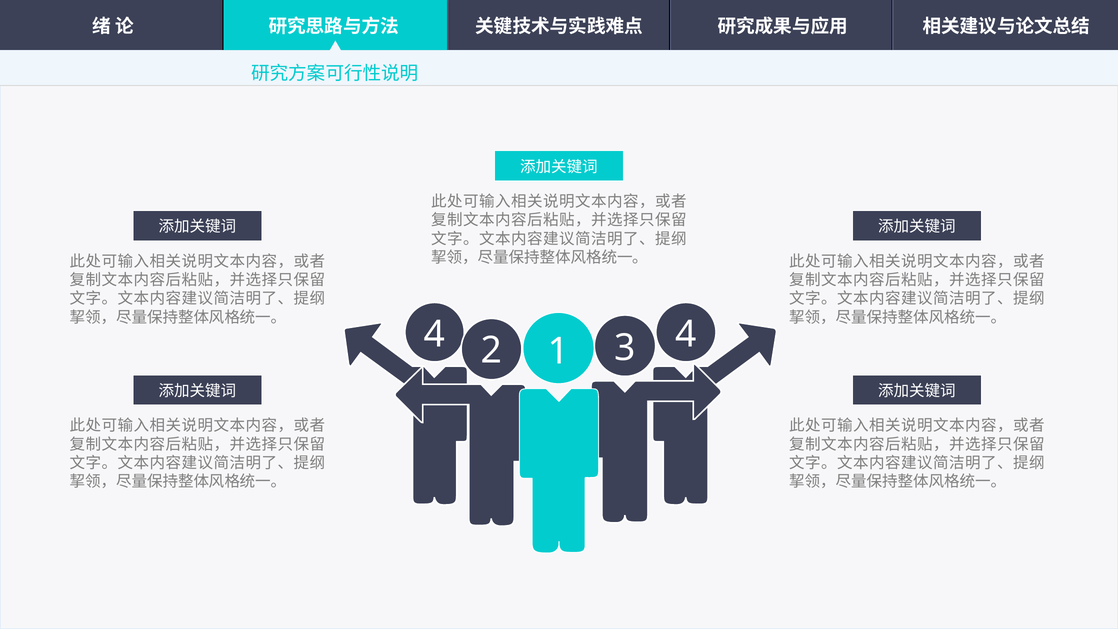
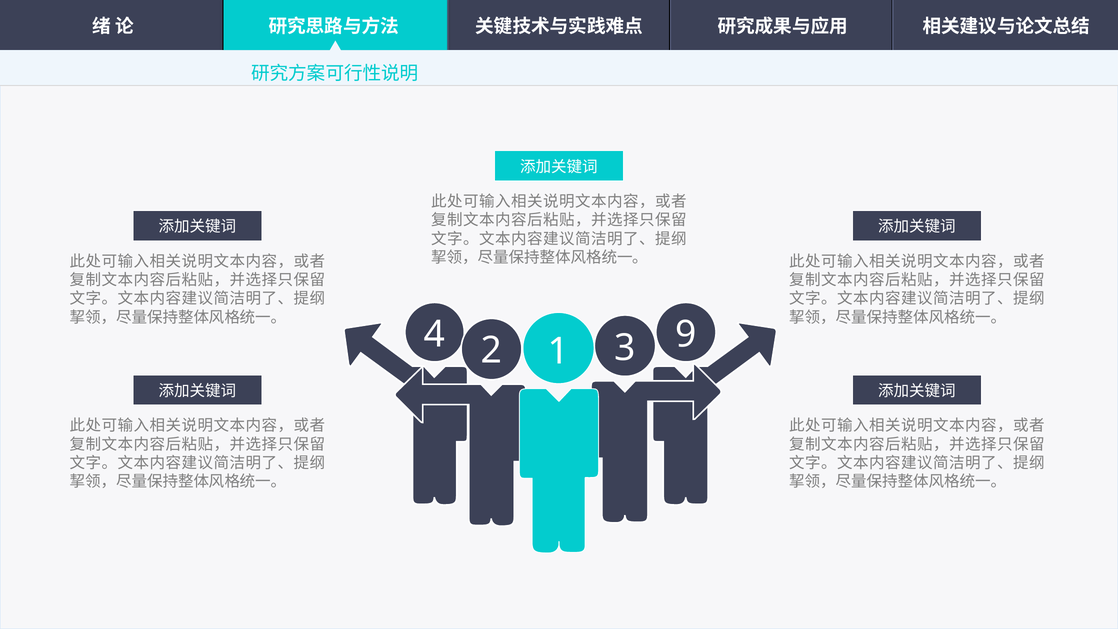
4 4: 4 -> 9 (686, 334)
